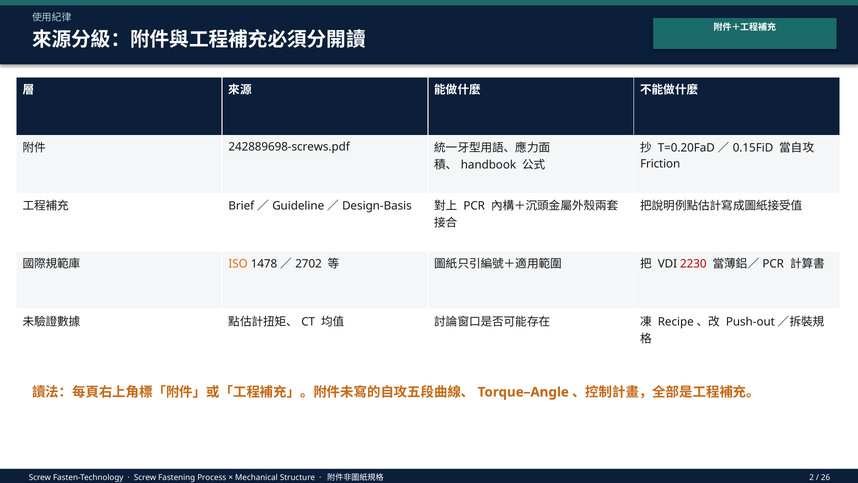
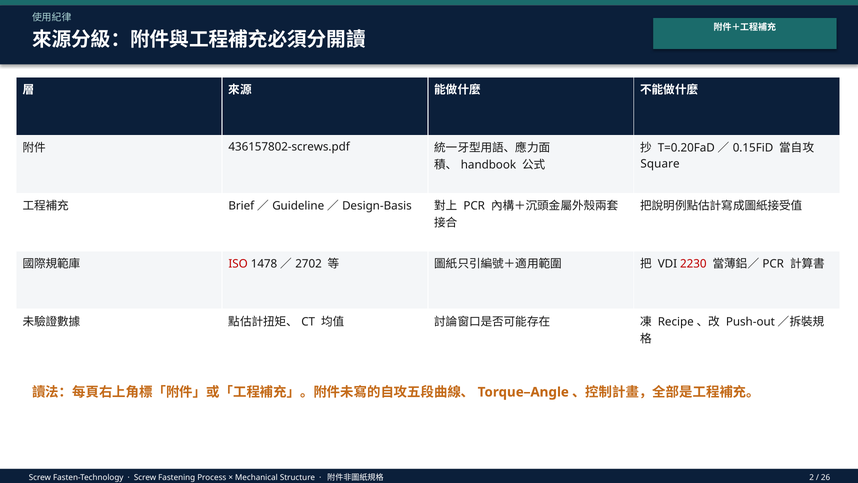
242889698-screws.pdf: 242889698-screws.pdf -> 436157802-screws.pdf (289, 147)
Friction: Friction -> Square (660, 164)
ISO colour: orange -> red (238, 264)
